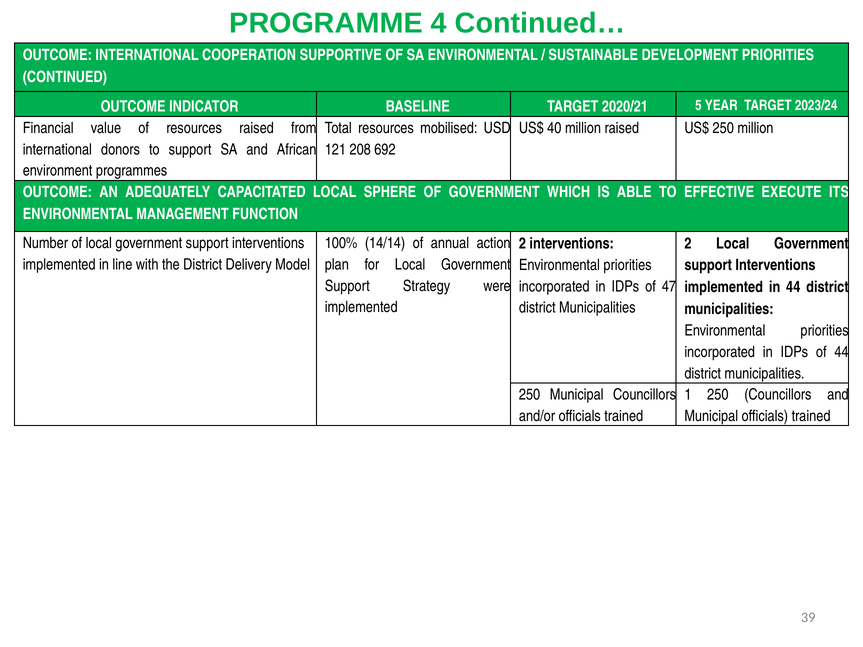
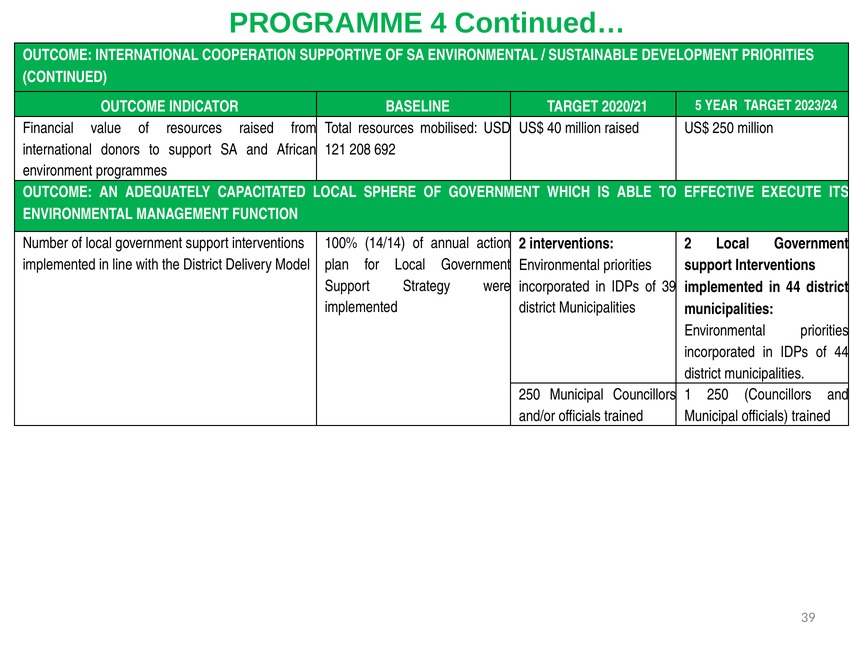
of 47: 47 -> 39 (669, 287)
